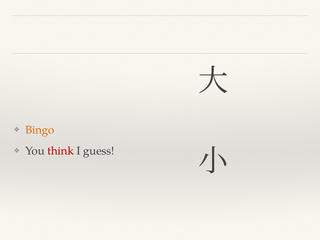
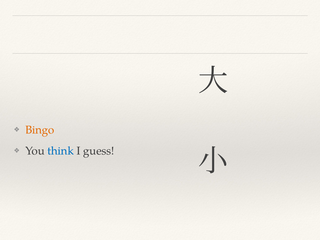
think colour: red -> blue (61, 151)
